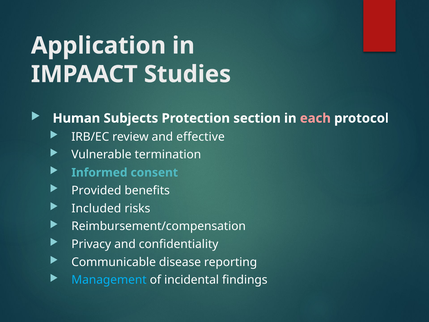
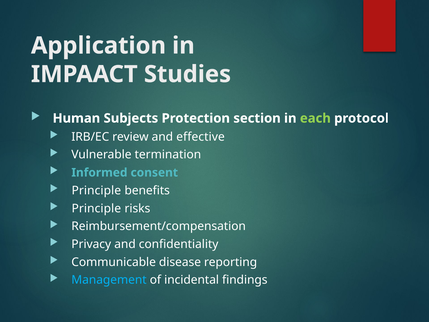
each colour: pink -> light green (315, 118)
Provided: Provided -> Principle (96, 190)
Included: Included -> Principle (96, 208)
